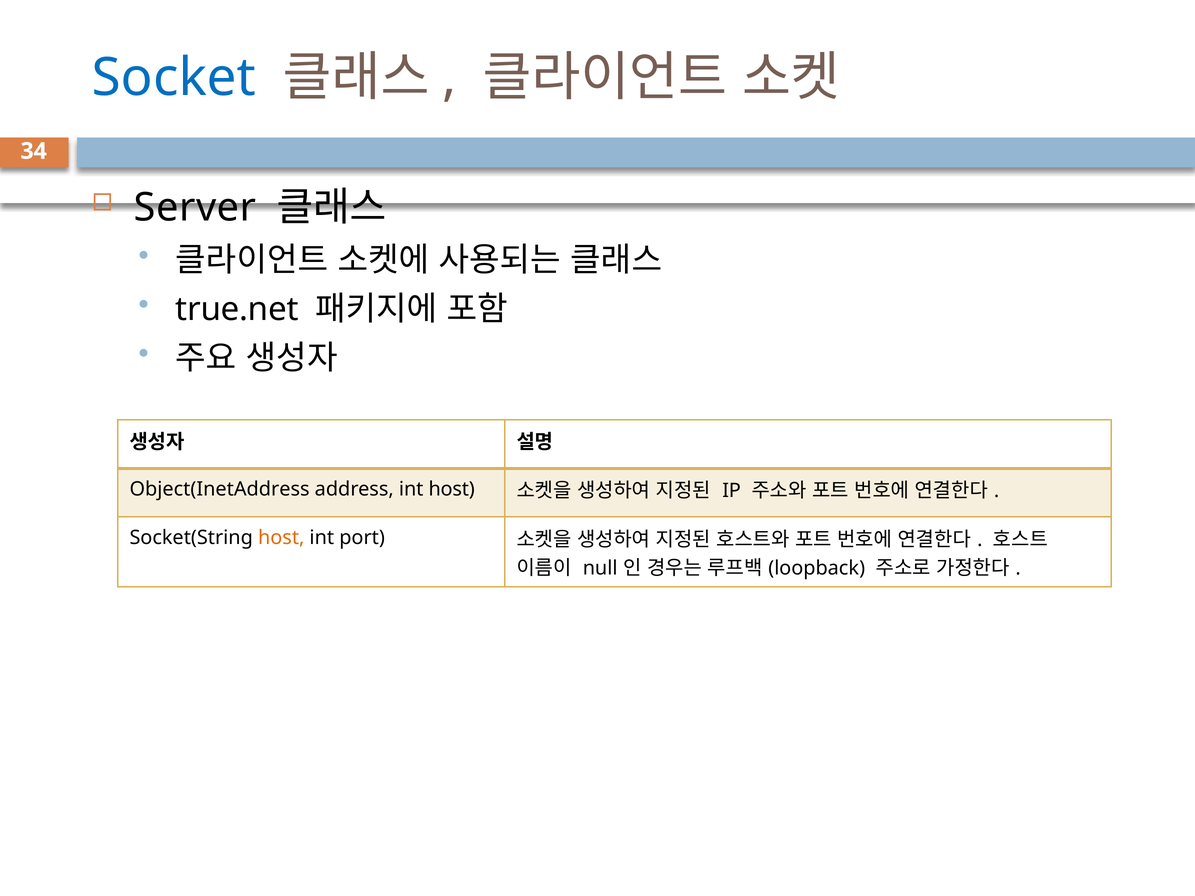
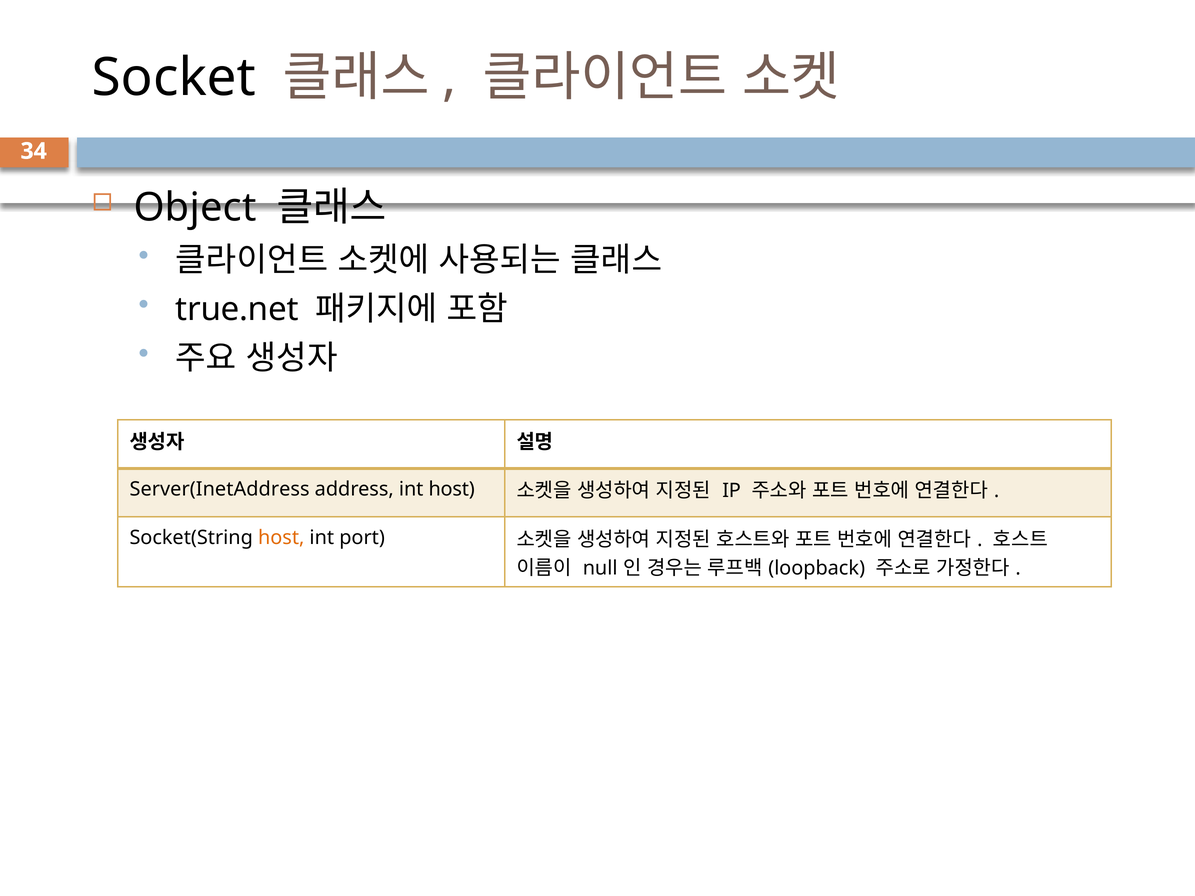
Socket colour: blue -> black (174, 78)
Server: Server -> Object (195, 208)
Object(InetAddress: Object(InetAddress -> Server(InetAddress (220, 489)
